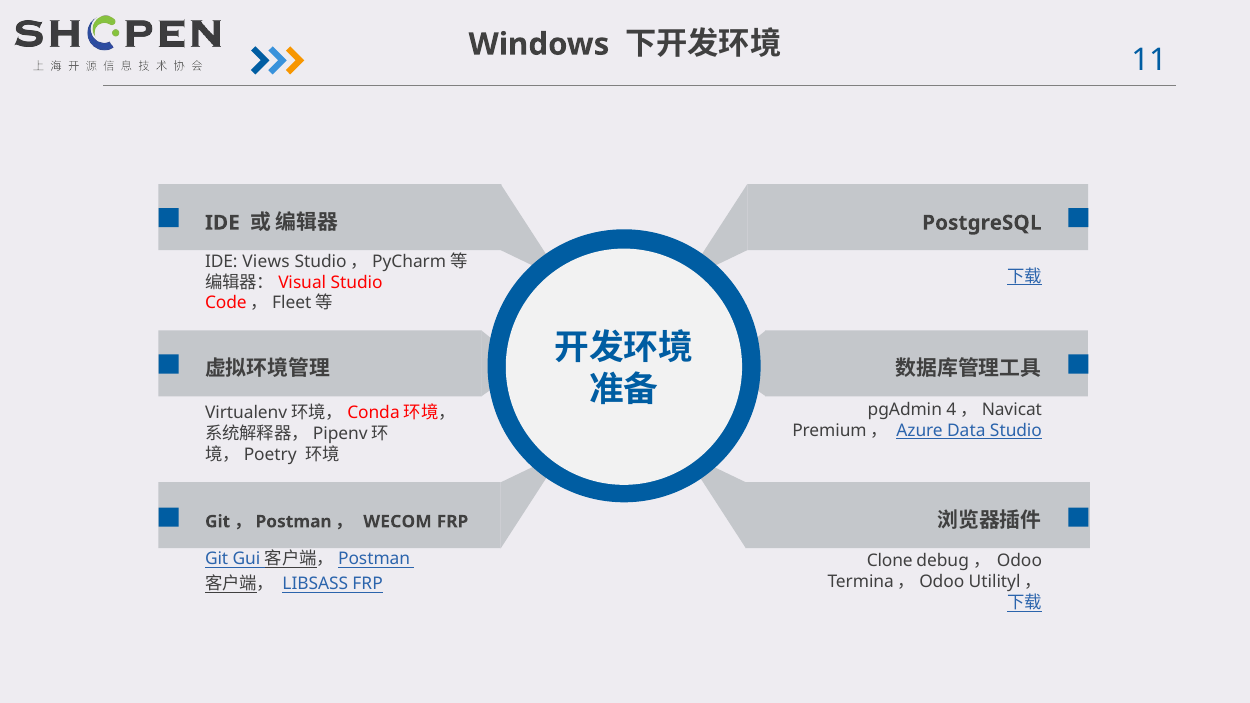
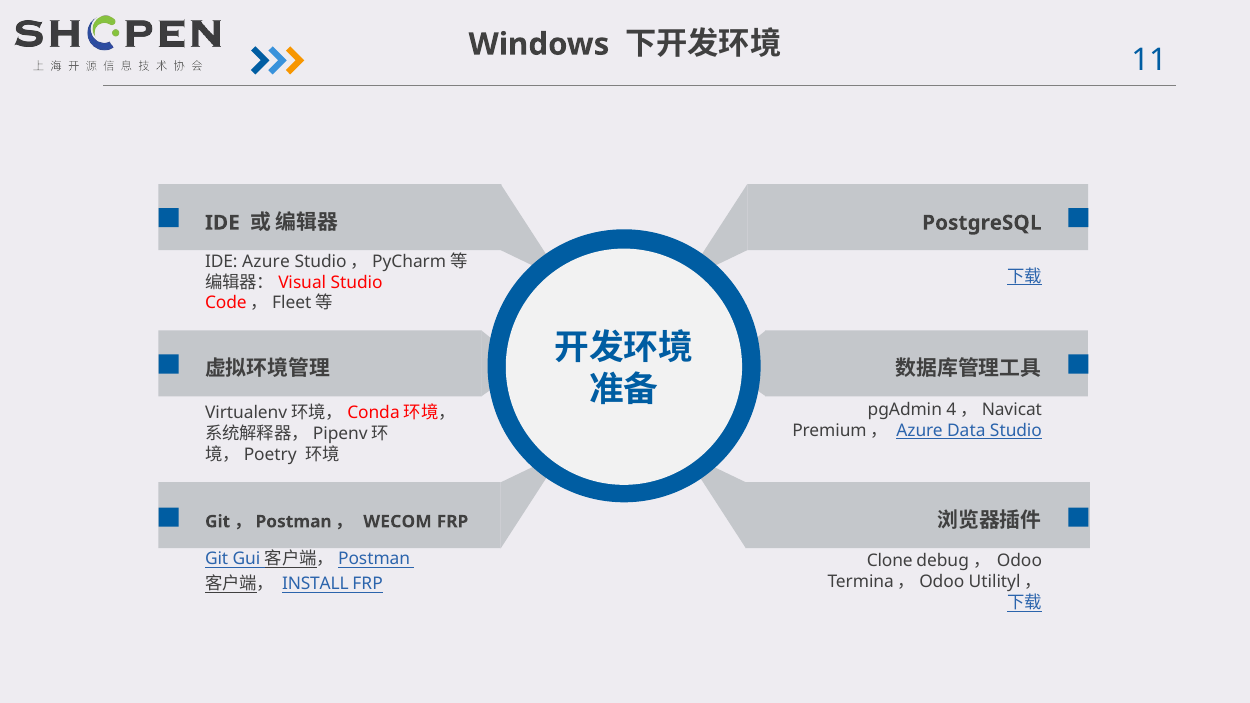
IDE Views: Views -> Azure (266, 262)
LIBSASS: LIBSASS -> INSTALL (315, 584)
